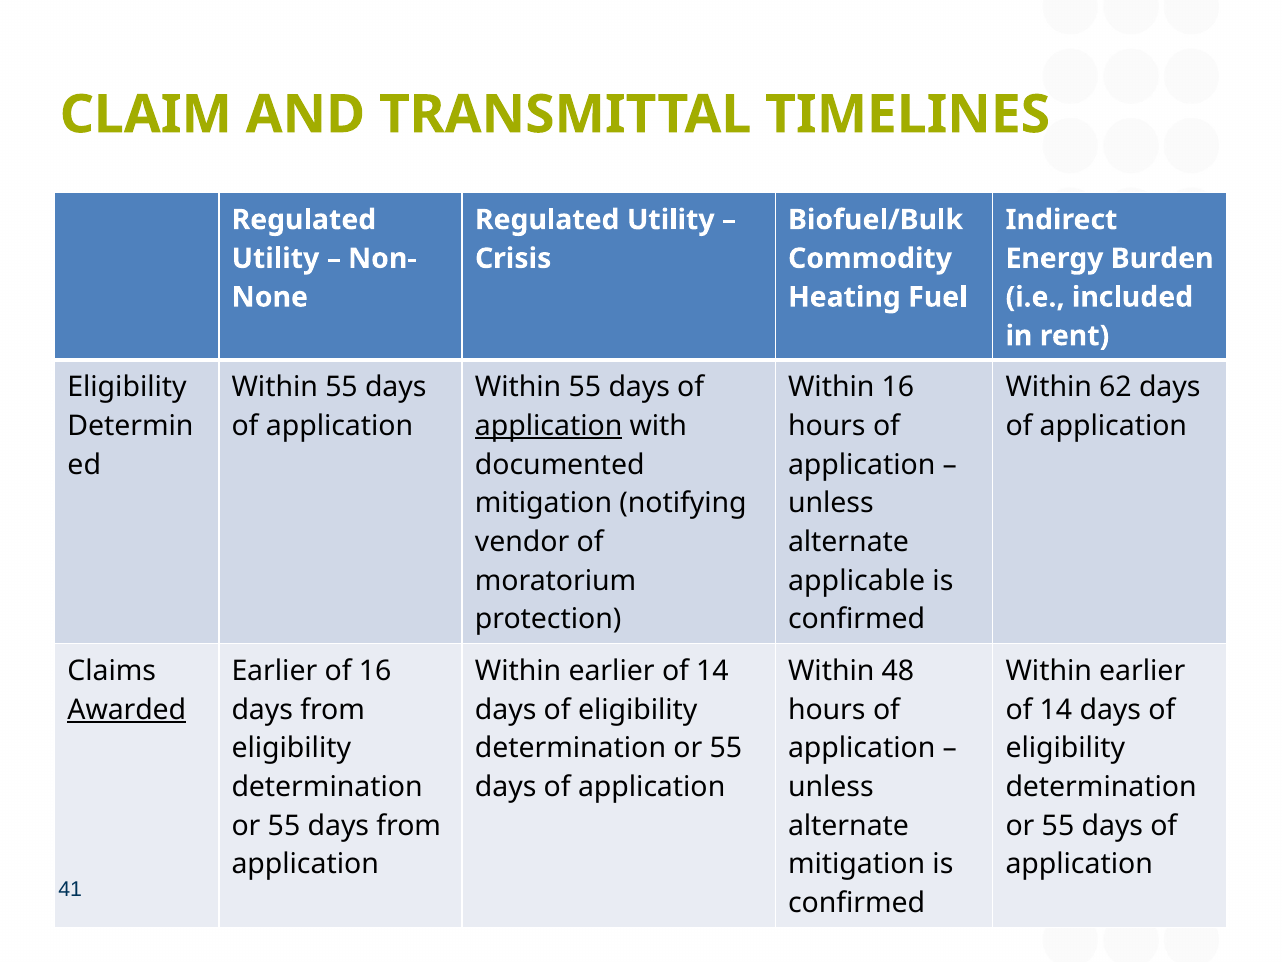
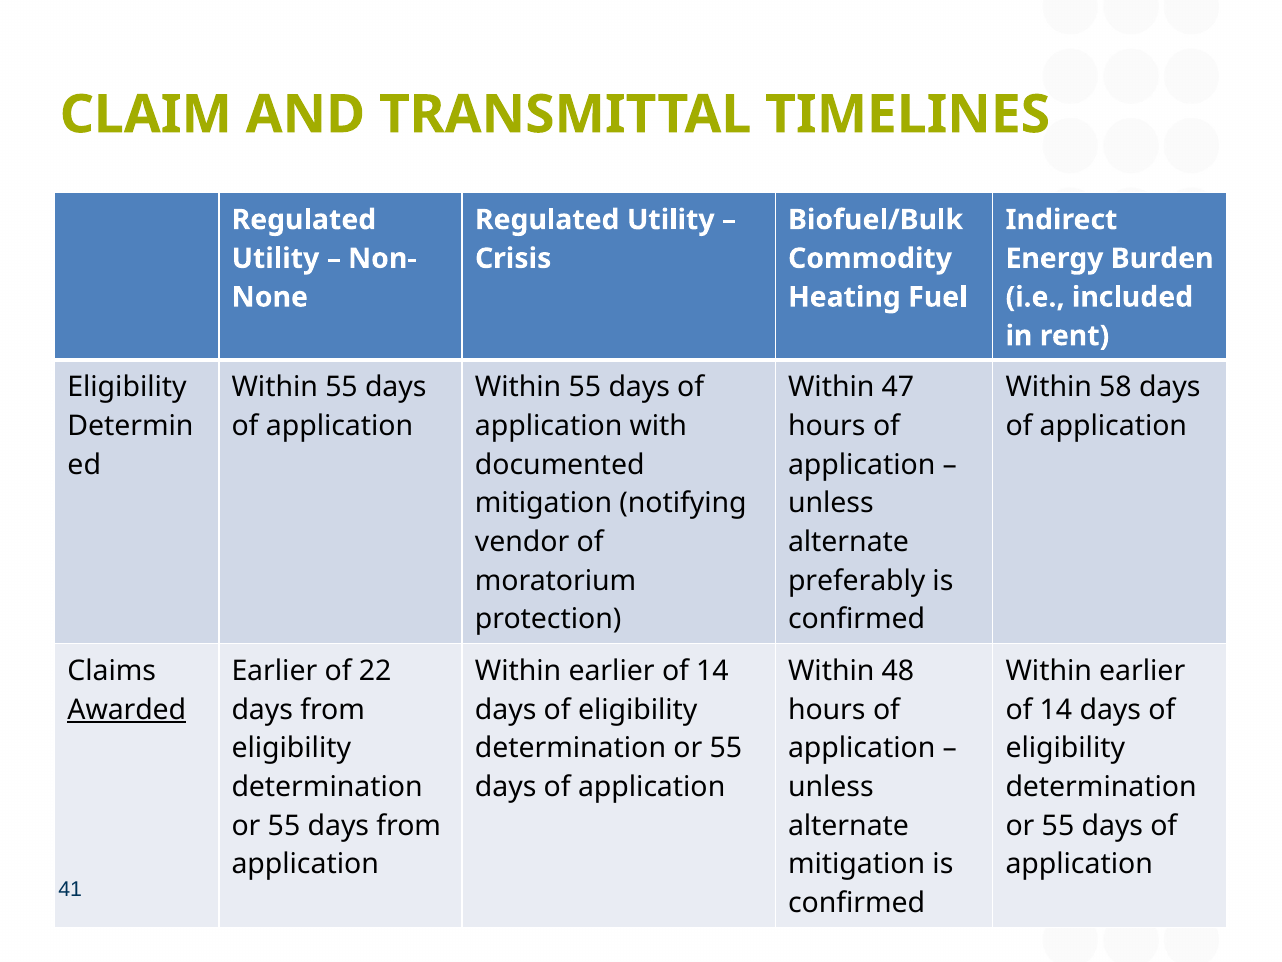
Within 16: 16 -> 47 (898, 387)
62: 62 -> 58 (1115, 387)
application underline: present -> none (549, 426)
applicable: applicable -> preferably (857, 581)
of 16: 16 -> 22 (375, 671)
